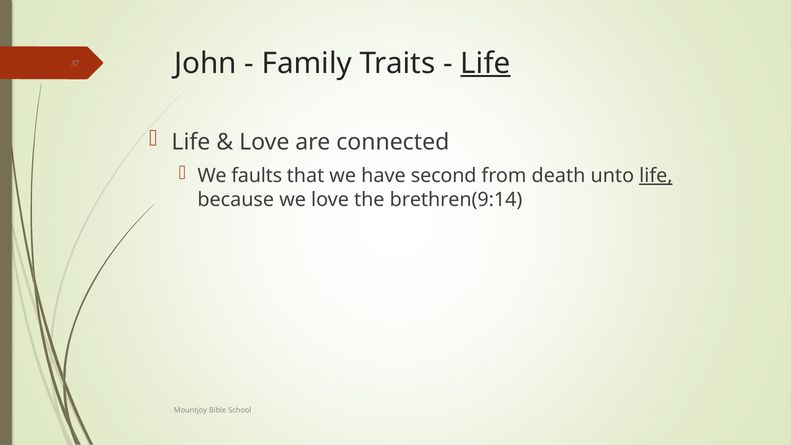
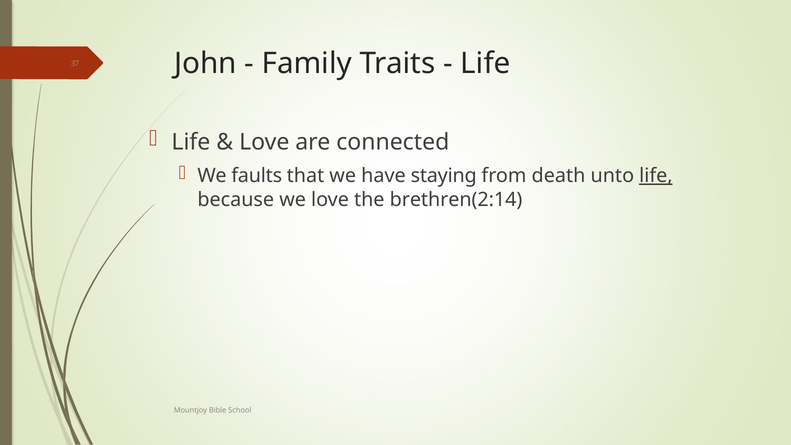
Life underline: present -> none (485, 63)
second: second -> staying (444, 176)
brethren(9:14: brethren(9:14 -> brethren(2:14 (456, 199)
